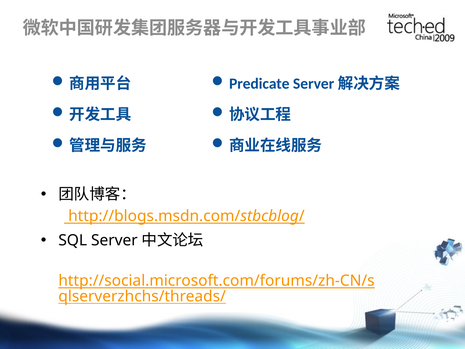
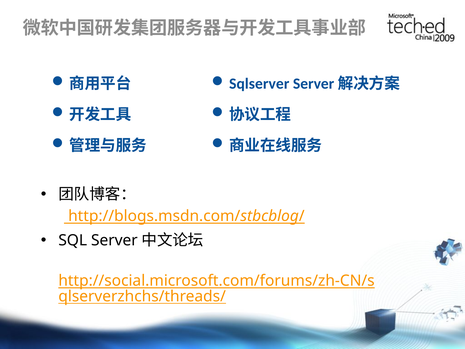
Predicate: Predicate -> Sqlserver (259, 84)
